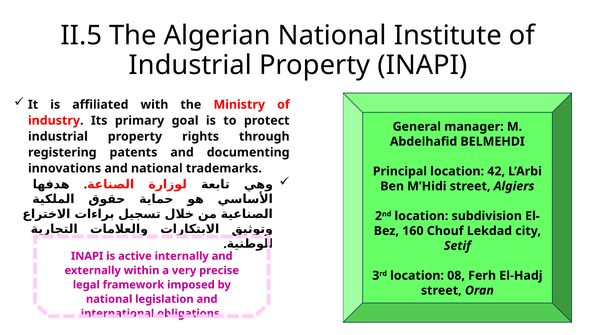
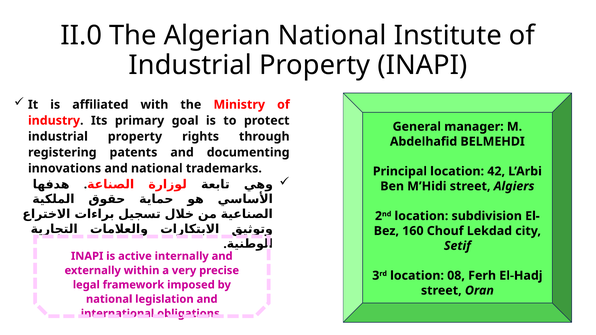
II.5: II.5 -> II.0 (81, 36)
